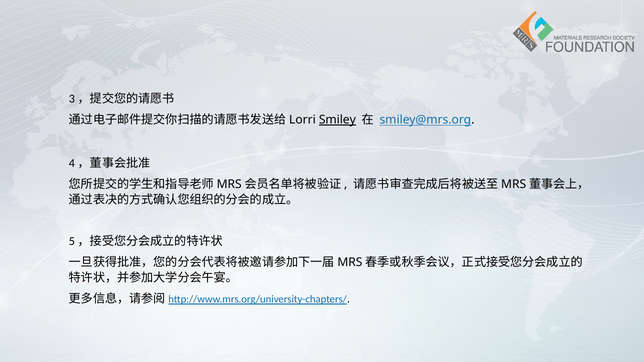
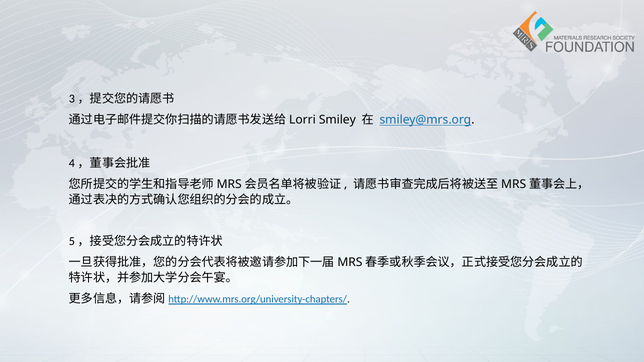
Smiley underline: present -> none (337, 120)
